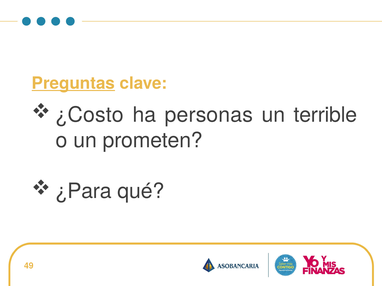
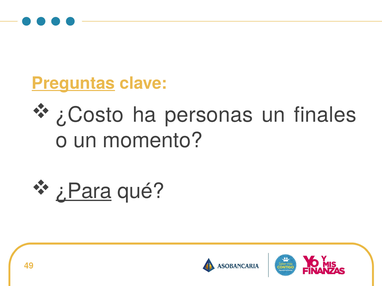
terrible: terrible -> finales (325, 115)
prometen: prometen -> momento (153, 141)
¿Para underline: none -> present (84, 192)
